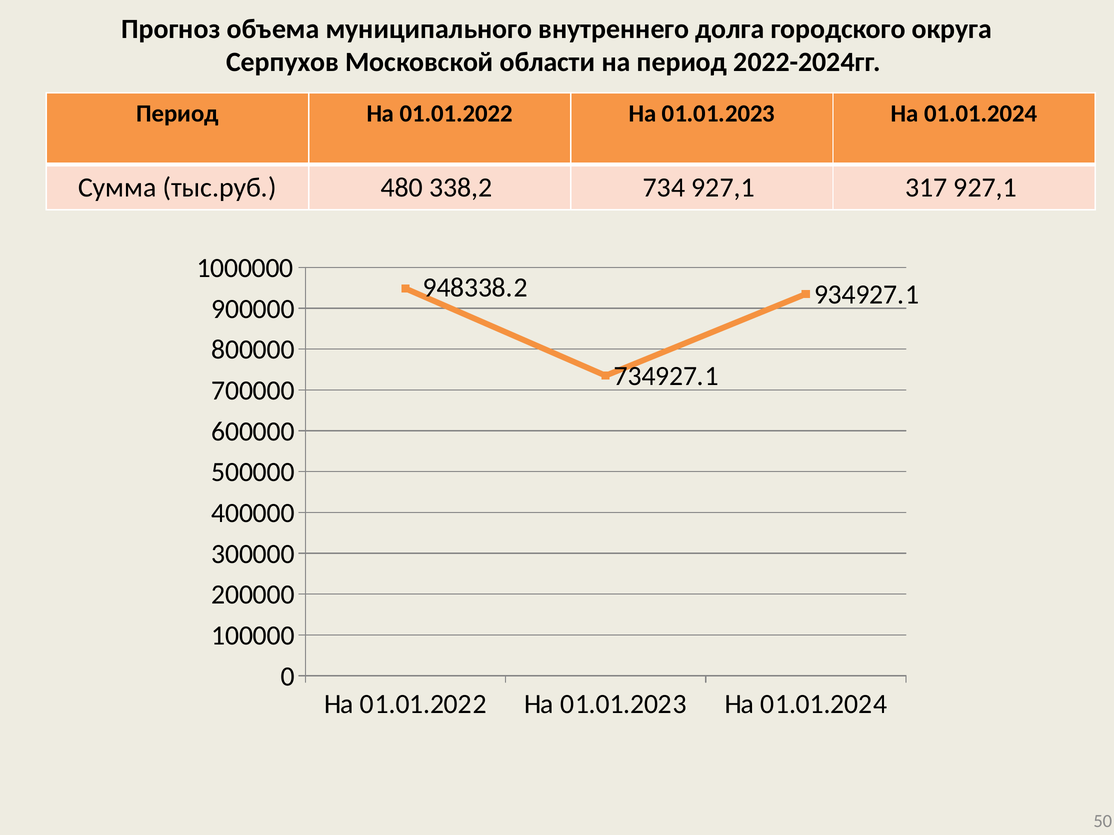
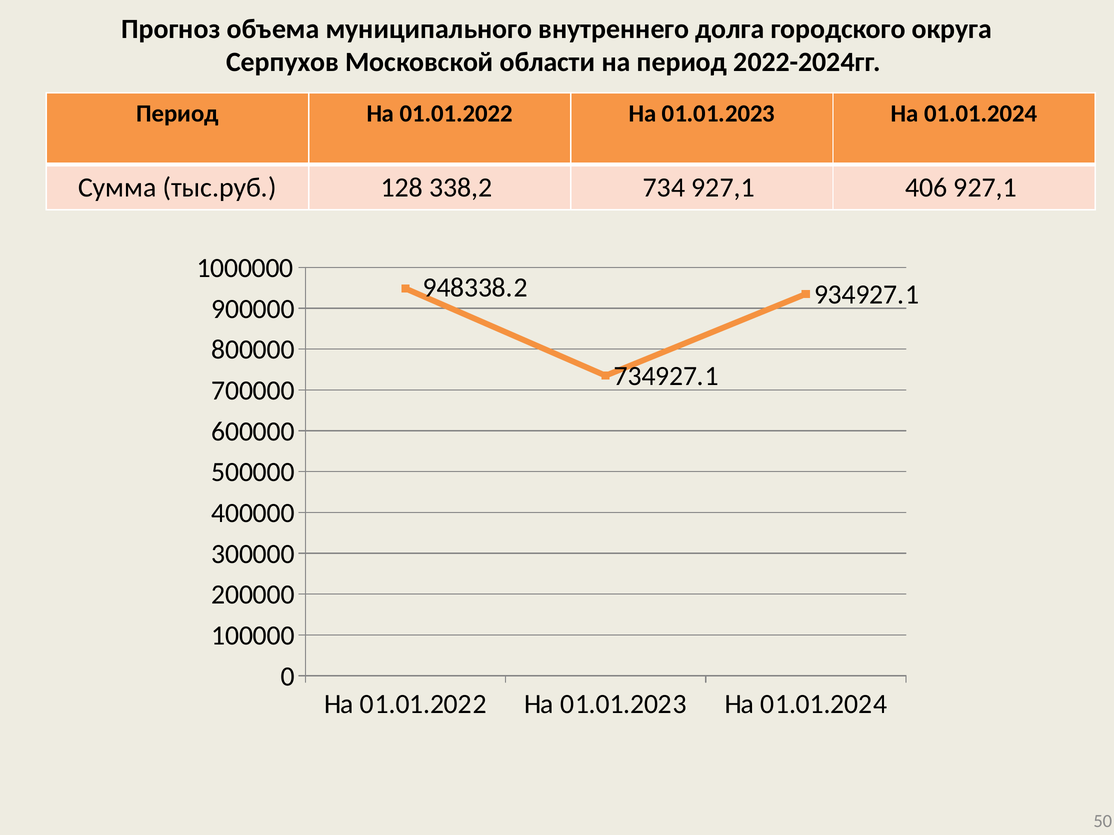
480: 480 -> 128 (402, 187)
317: 317 -> 406 (926, 187)
